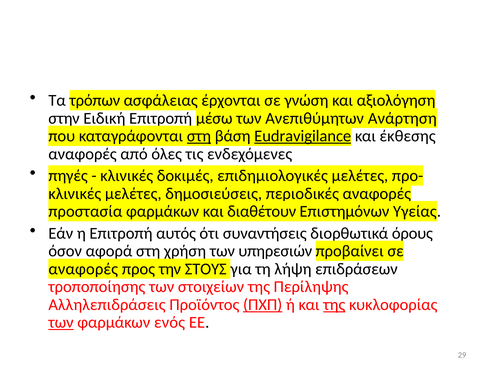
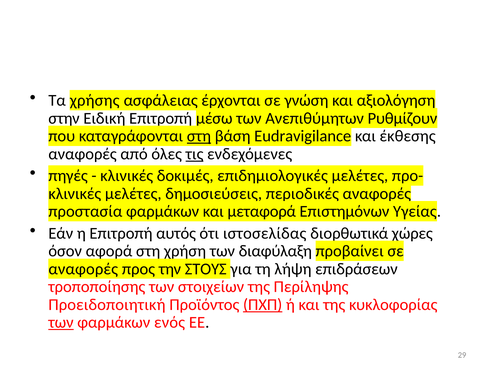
τρόπων: τρόπων -> χρήσης (95, 100)
Ανάρτηση: Ανάρτηση -> Ρυθμίζουν (402, 118)
Eudravigilance underline: present -> none (303, 136)
τις underline: none -> present (195, 154)
διαθέτουν: διαθέτουν -> μεταφορά (262, 211)
συναντήσεις: συναντήσεις -> ιστοσελίδας (265, 233)
όρους: όρους -> χώρες (412, 233)
υπηρεσιών: υπηρεσιών -> διαφύλαξη (275, 251)
Αλληλεπιδράσεις: Αλληλεπιδράσεις -> Προειδοποιητική (107, 305)
της underline: present -> none (334, 305)
